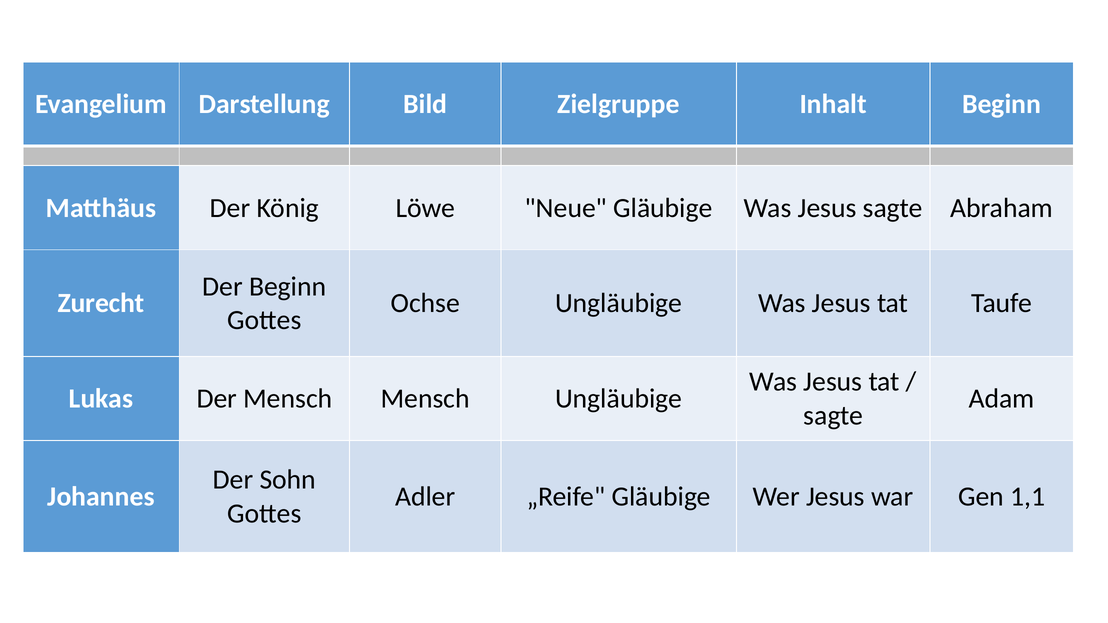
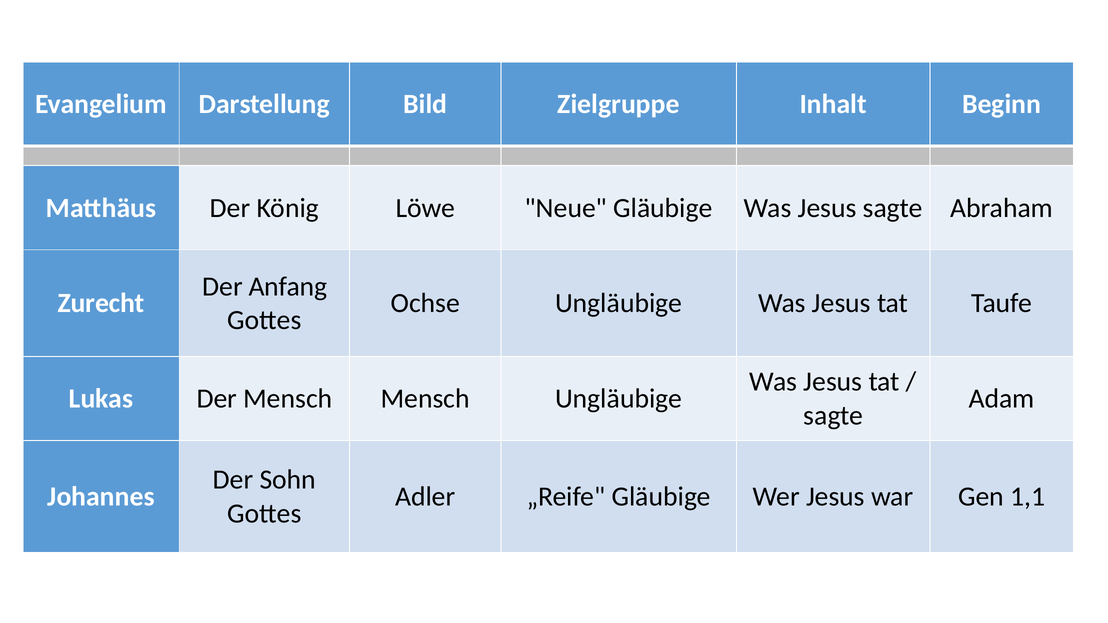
Der Beginn: Beginn -> Anfang (288, 287)
